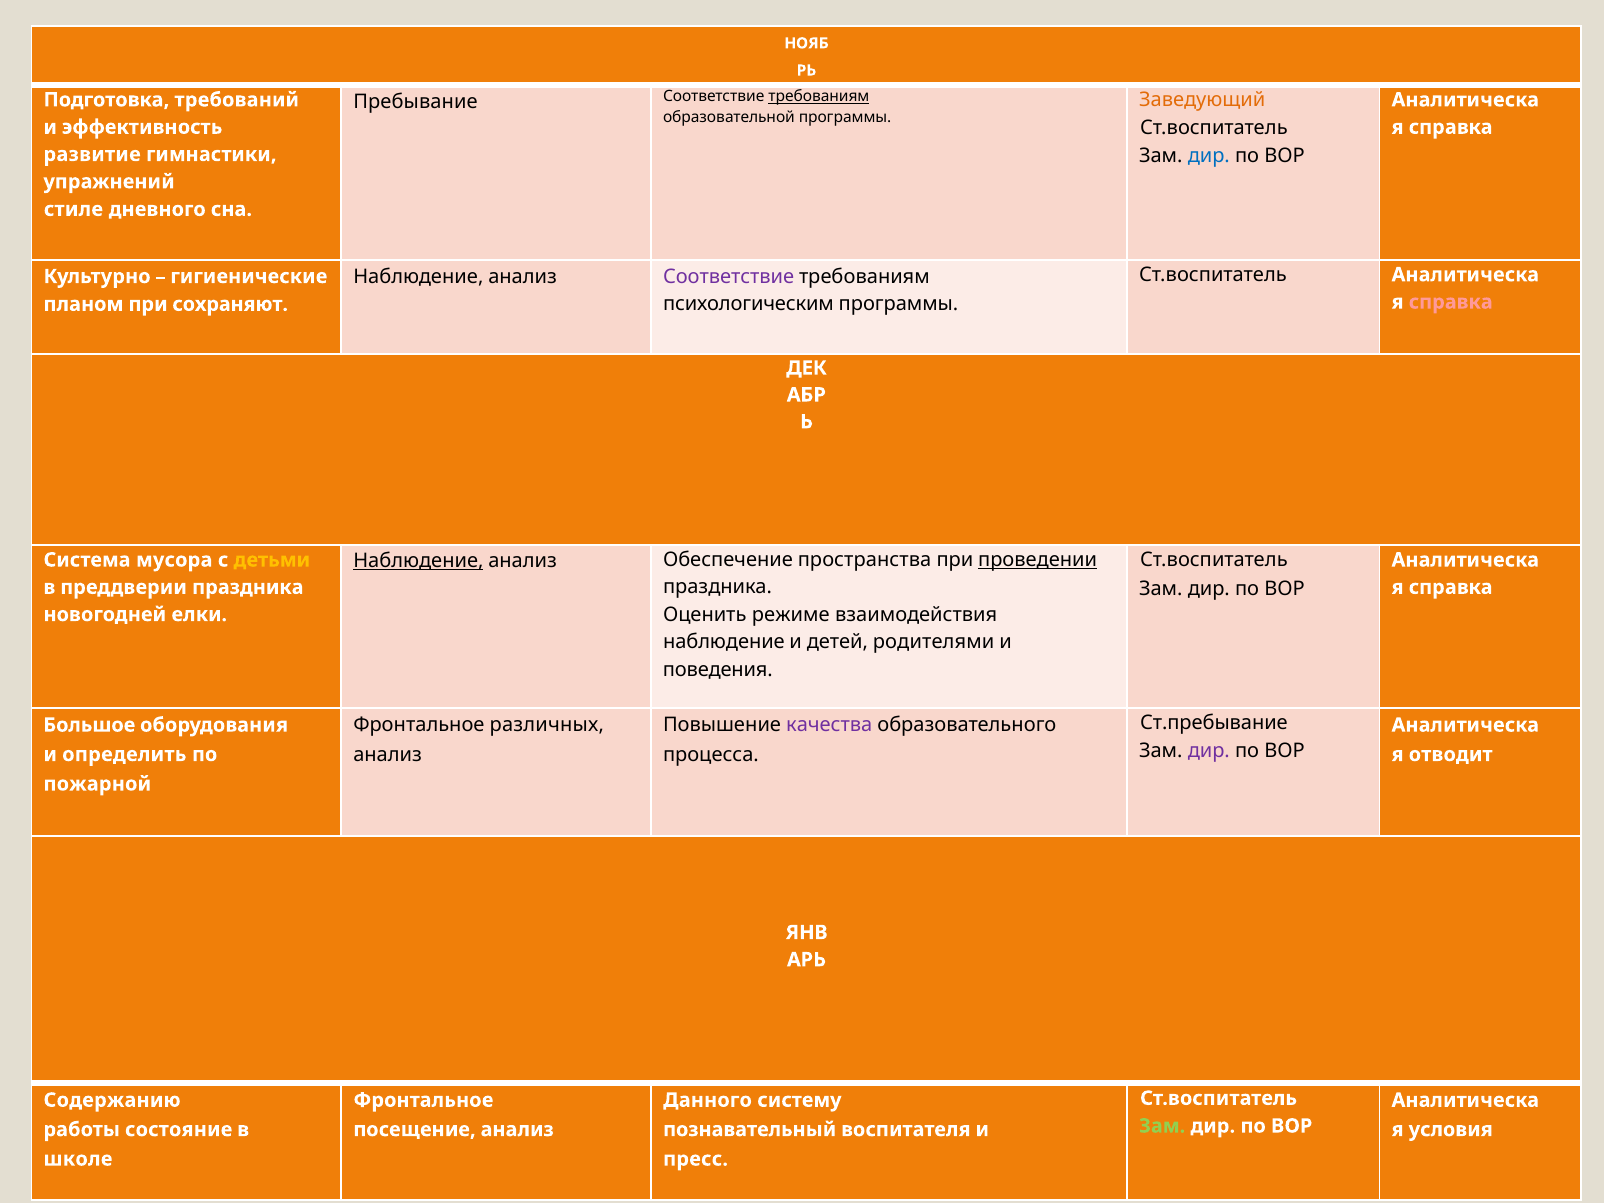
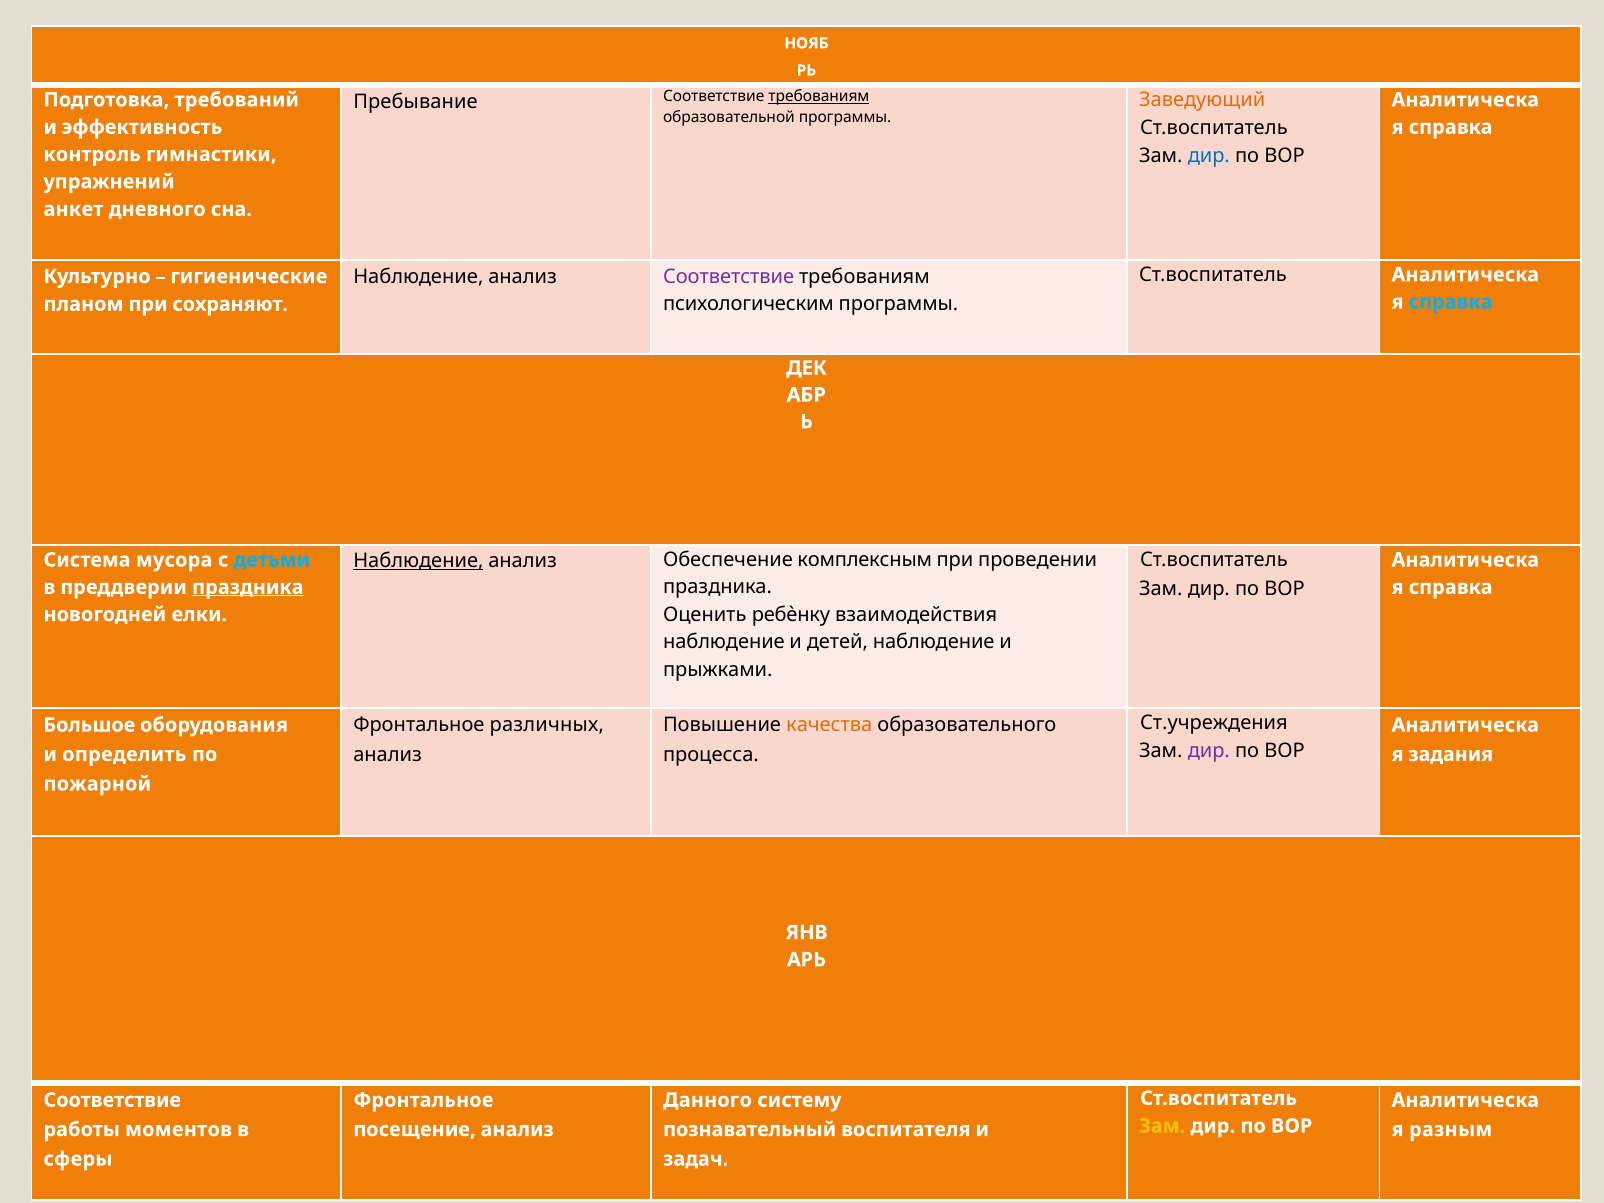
развитие: развитие -> контроль (92, 154)
стиле: стиле -> анкет (73, 209)
справка colour: pink -> light blue (1451, 302)
пространства: пространства -> комплексным (865, 560)
проведении underline: present -> none (1038, 560)
детьми colour: yellow -> light blue (272, 560)
праздника underline: none -> present (248, 587)
режиме: режиме -> ребѐнку (791, 615)
детей родителями: родителями -> наблюдение (934, 642)
поведения: поведения -> прыжками (718, 670)
Ст.пребывание: Ст.пребывание -> Ст.учреждения (1214, 723)
качества colour: purple -> orange (829, 725)
отводит: отводит -> задания (1451, 754)
Содержанию: Содержанию -> Соответствие (112, 1100)
Зам colour: light green -> yellow (1162, 1126)
состояние: состояние -> моментов (179, 1130)
условия: условия -> разным (1451, 1130)
школе: школе -> сферы (78, 1159)
пресс: пресс -> задач (696, 1159)
